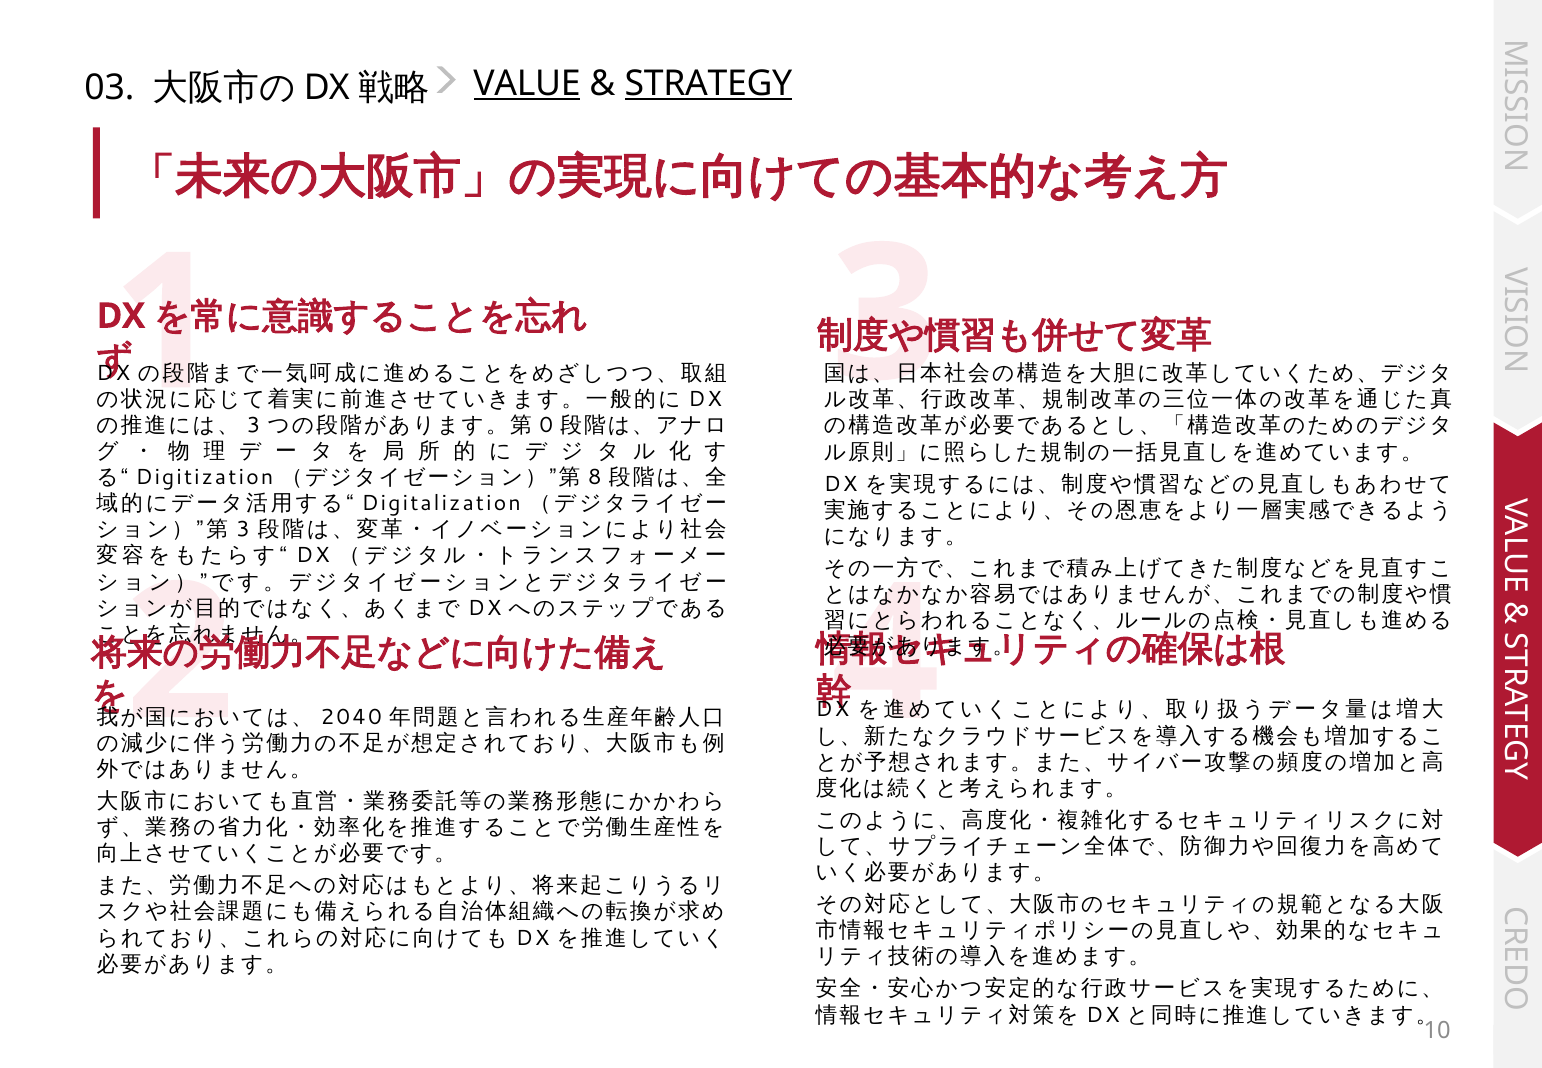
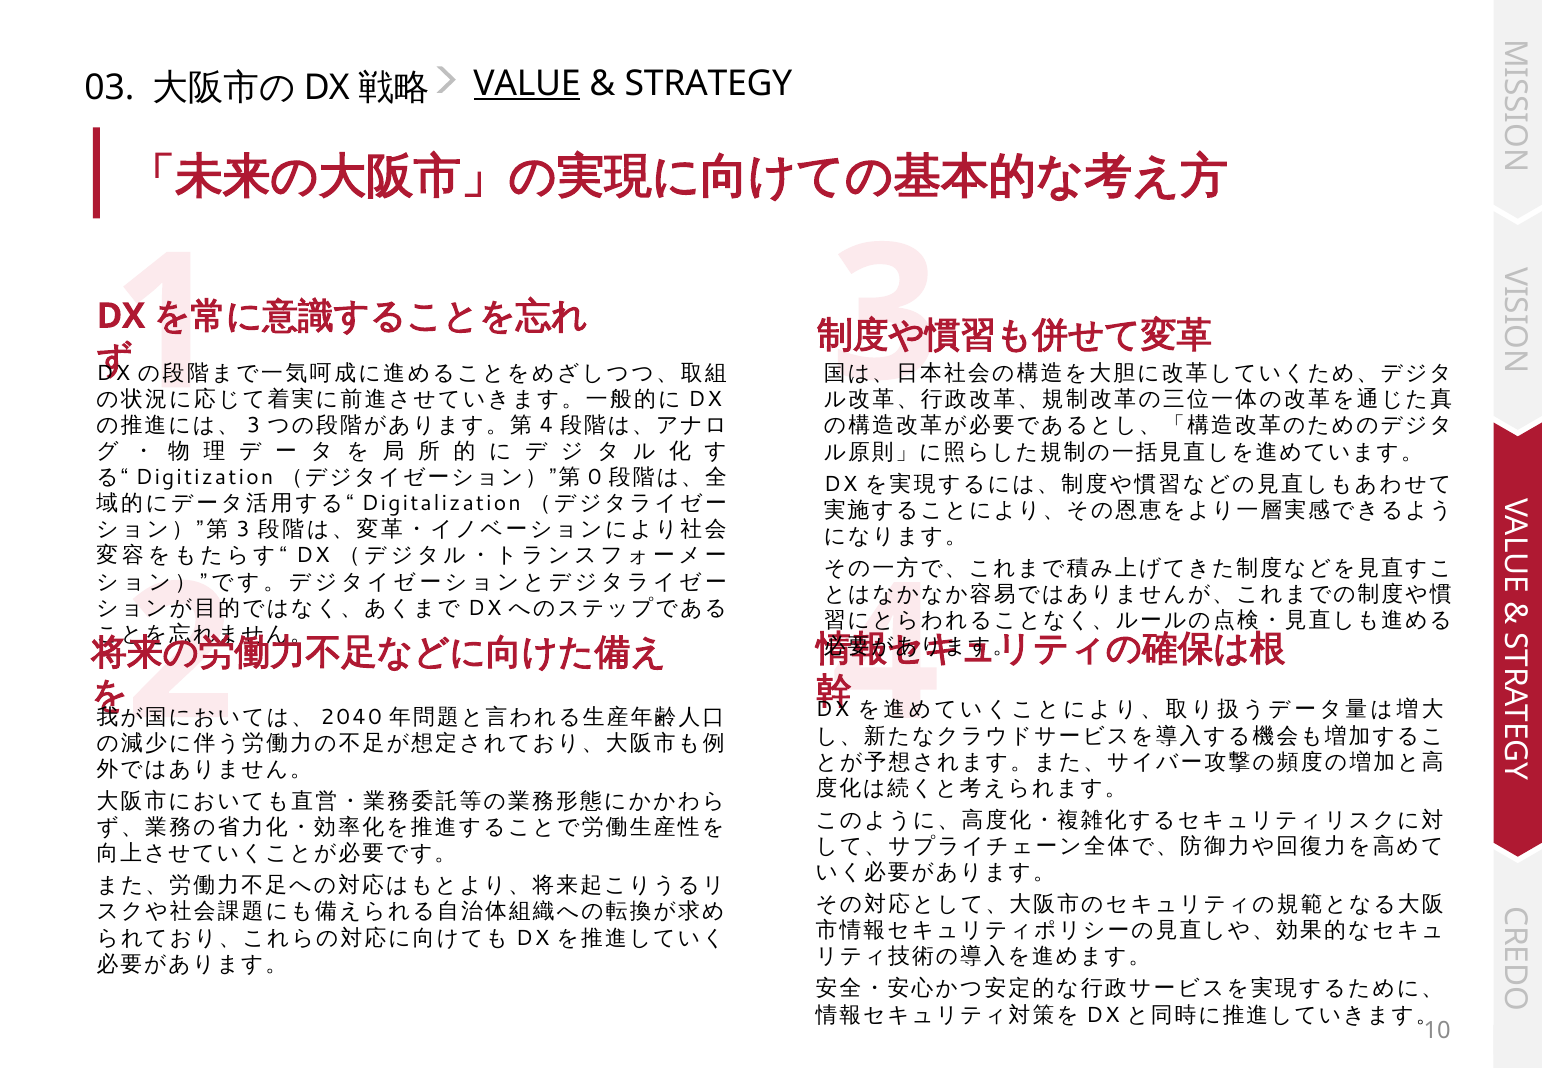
STRATEGY underline: present -> none (708, 84)
0: 0 -> 4 (546, 425)
8: 8 -> 0 (595, 477)
